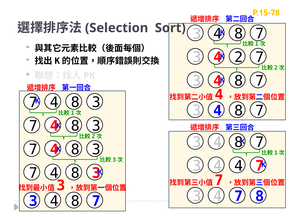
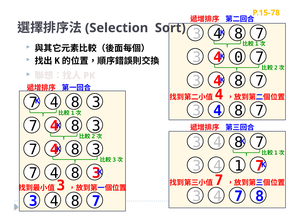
2: 2 -> 0 (239, 57)
4 4: 4 -> 1 (239, 166)
